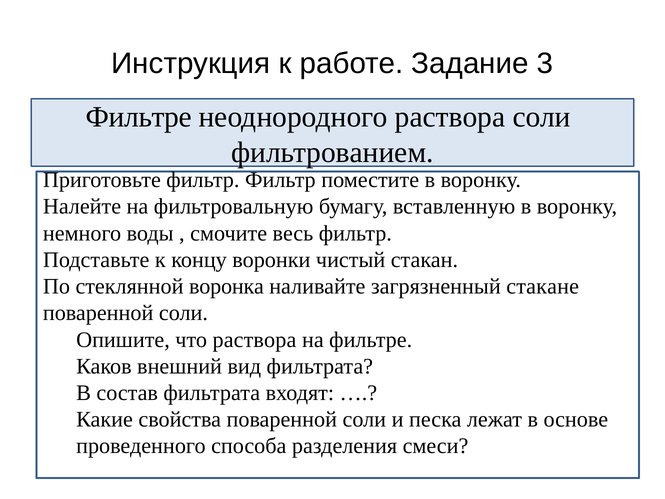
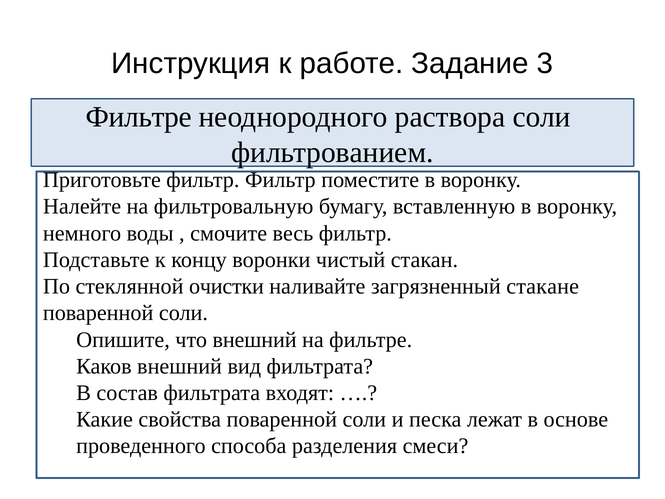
воронка: воронка -> очистки (226, 286)
что раствора: раствора -> внешний (255, 340)
